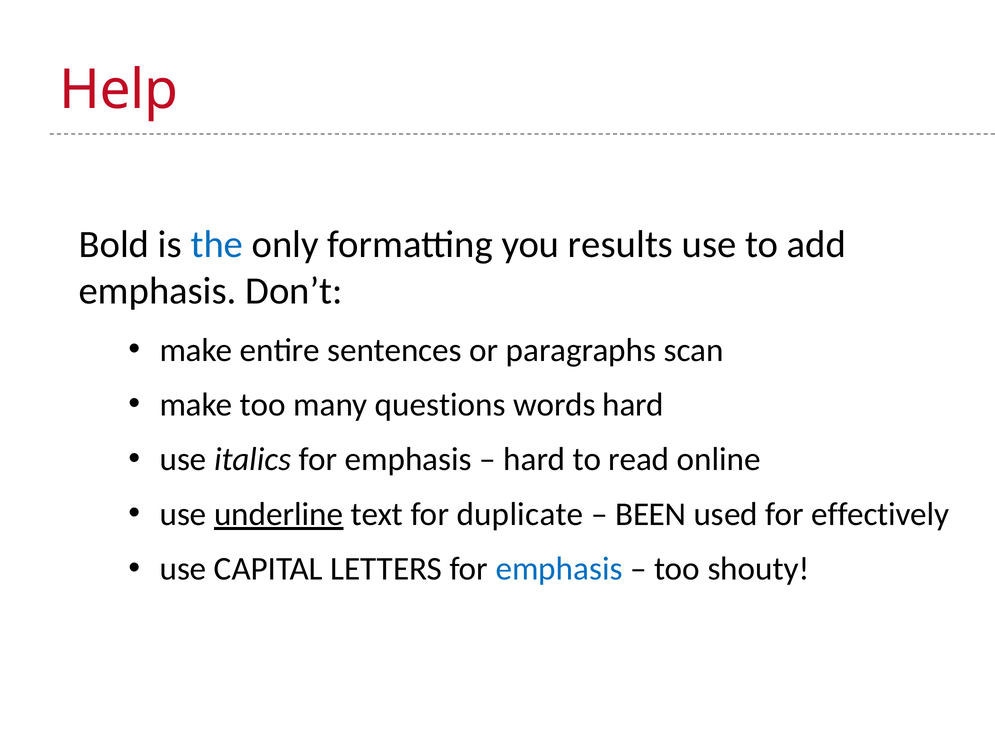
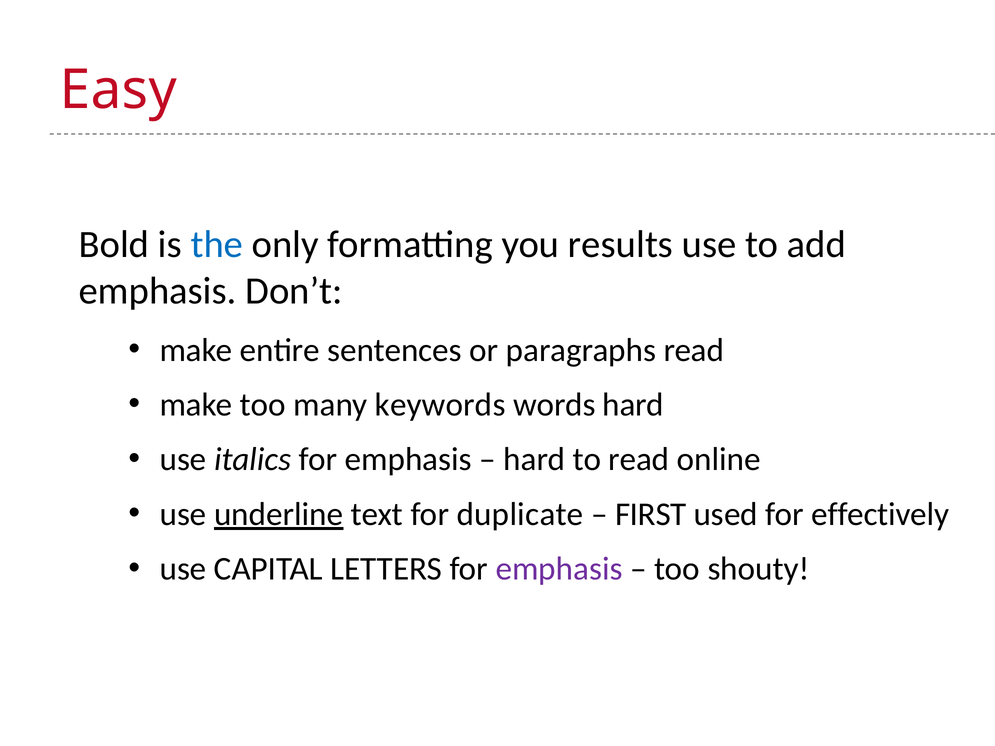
Help: Help -> Easy (118, 90)
paragraphs scan: scan -> read (694, 350)
questions: questions -> keywords (440, 405)
BEEN: BEEN -> FIRST (651, 514)
emphasis colour: blue -> purple (559, 569)
